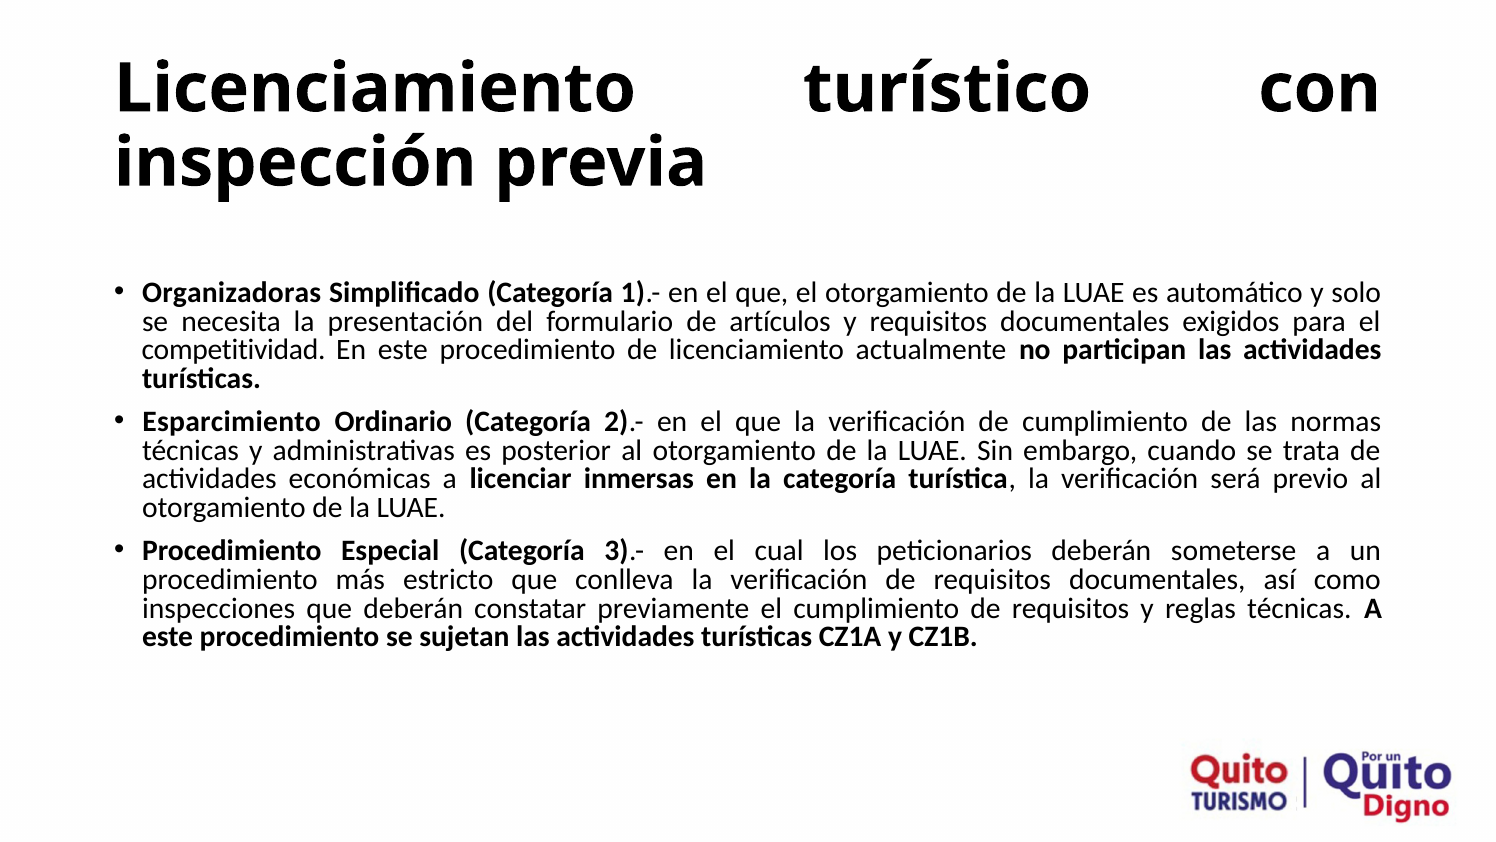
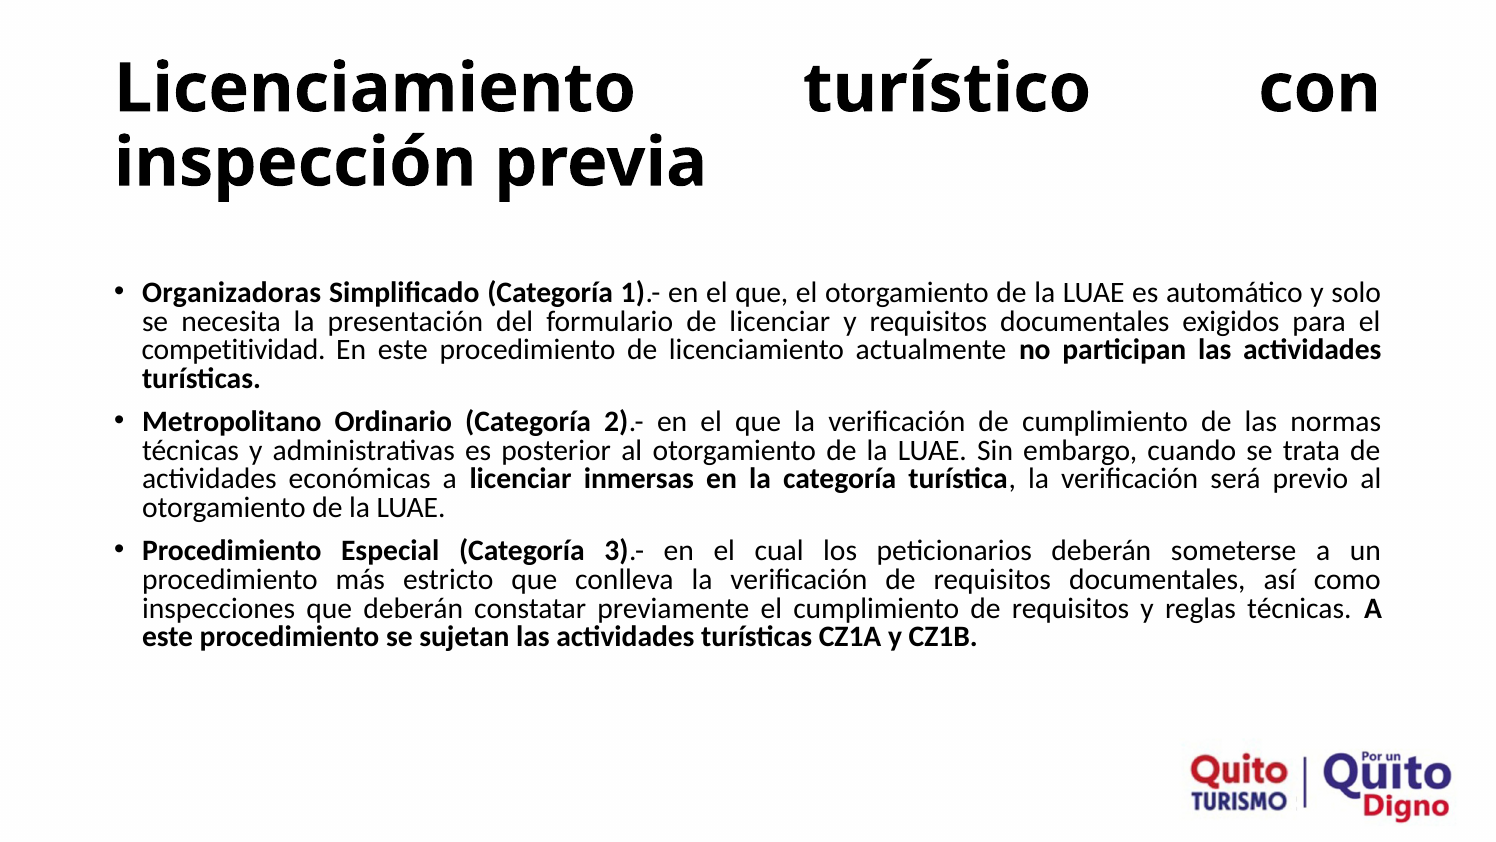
de artículos: artículos -> licenciar (780, 321)
Esparcimiento: Esparcimiento -> Metropolitano (232, 421)
